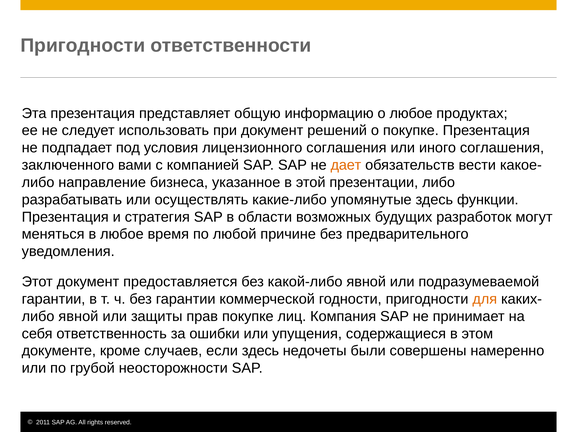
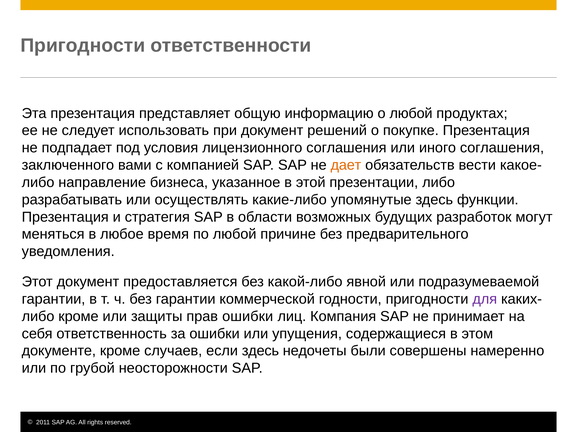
о любое: любое -> любой (411, 113)
для colour: orange -> purple (485, 300)
либо явной: явной -> кроме (78, 317)
прав покупке: покупке -> ошибки (248, 317)
